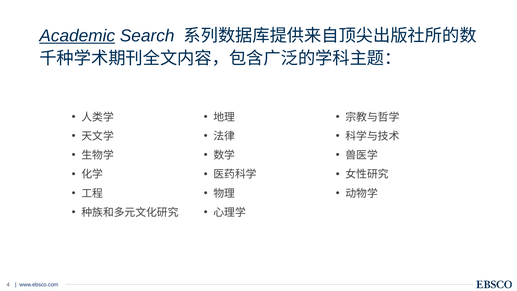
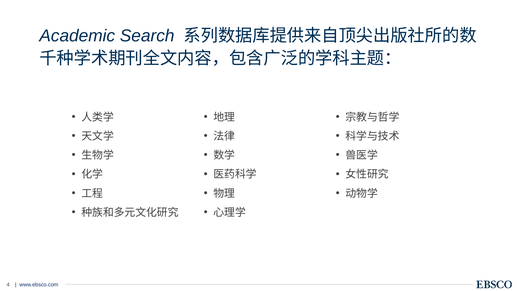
Academic underline: present -> none (77, 36)
